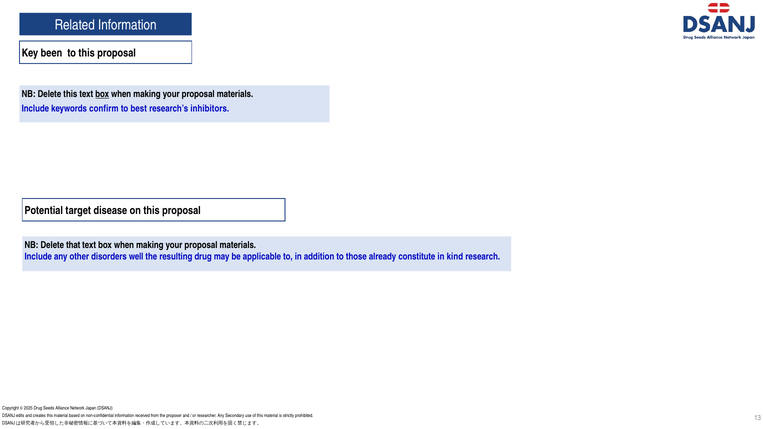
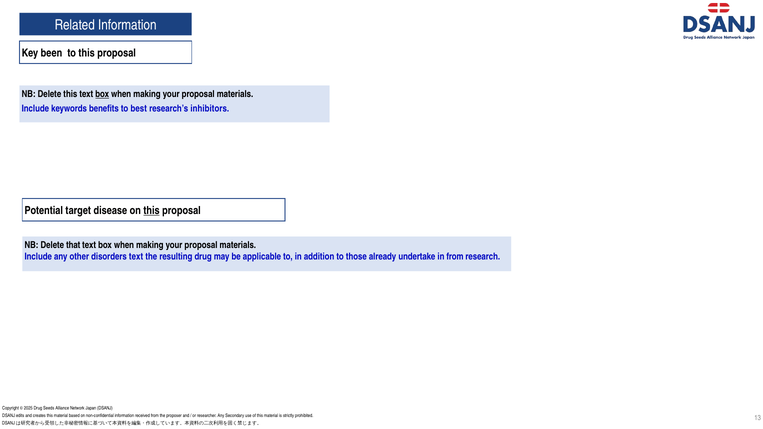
confirm: confirm -> benefits (104, 108)
this underline: none -> present (152, 210)
disorders well: well -> text (136, 257)
constitute: constitute -> undertake (417, 257)
in kind: kind -> from (455, 257)
